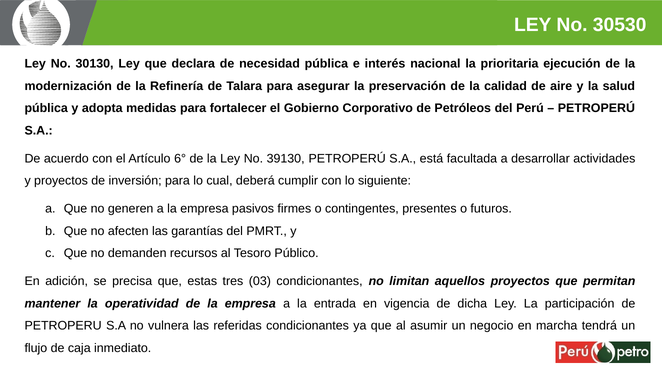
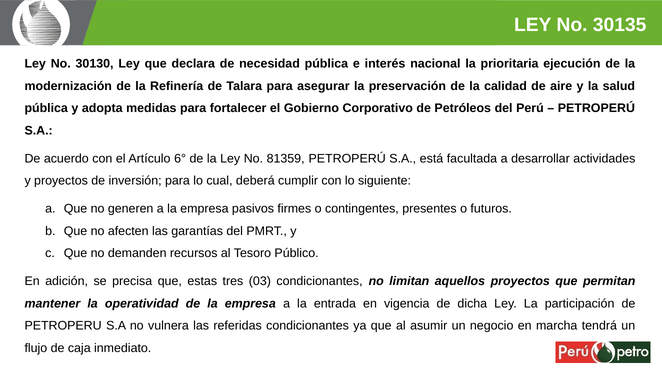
30530: 30530 -> 30135 (620, 25)
39130: 39130 -> 81359 (286, 159)
